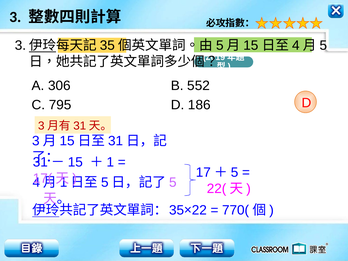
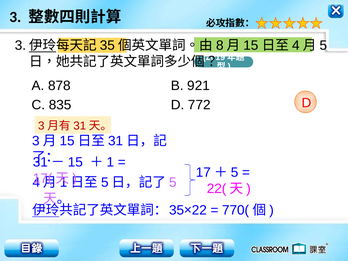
5: 5 -> 8 (220, 45)
306: 306 -> 878 (59, 86)
552: 552 -> 921 (199, 86)
795: 795 -> 835 (60, 105)
186: 186 -> 772 (199, 105)
